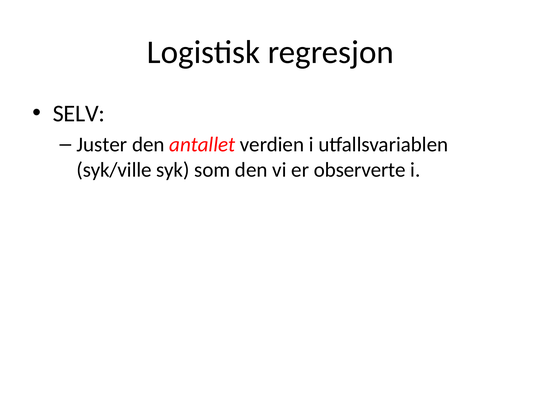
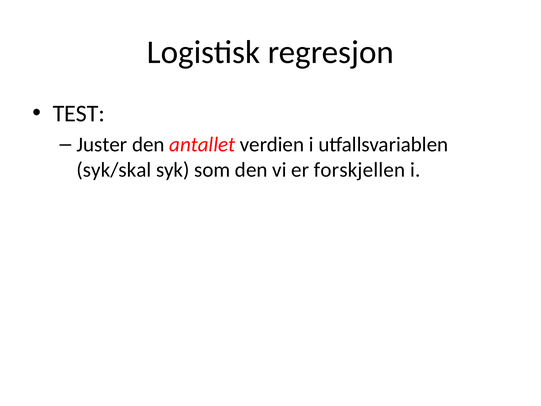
SELV: SELV -> TEST (79, 113)
syk/ville: syk/ville -> syk/skal (114, 170)
observerte: observerte -> forskjellen (360, 170)
